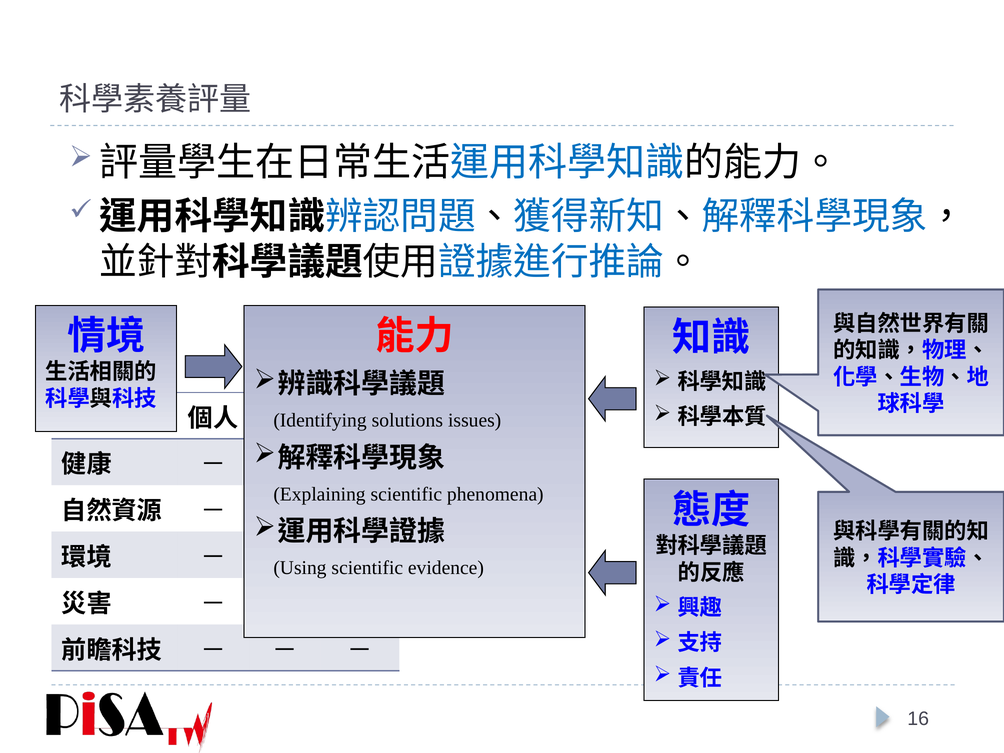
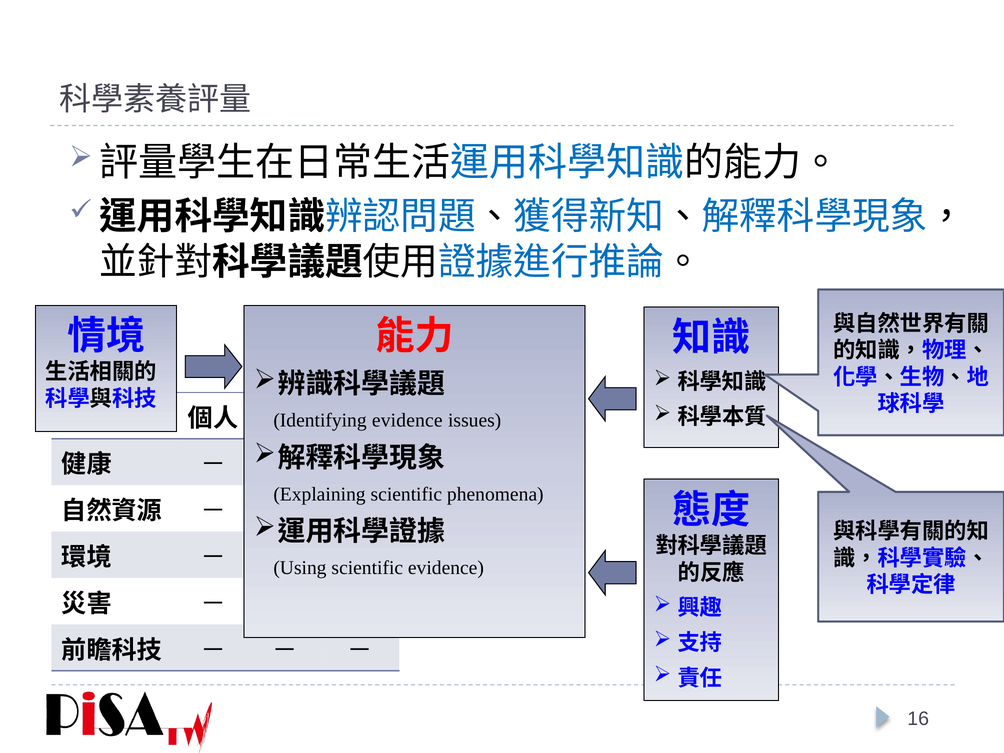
solutions: solutions -> evidence (407, 421)
